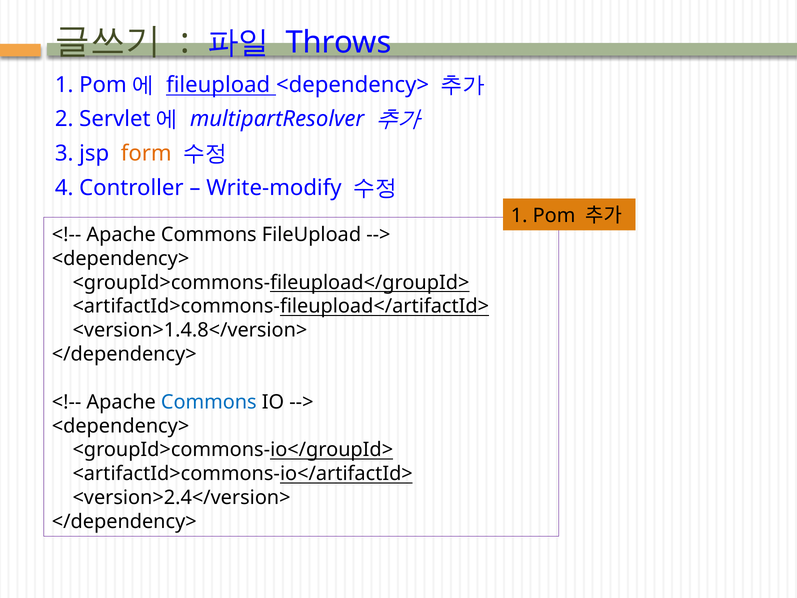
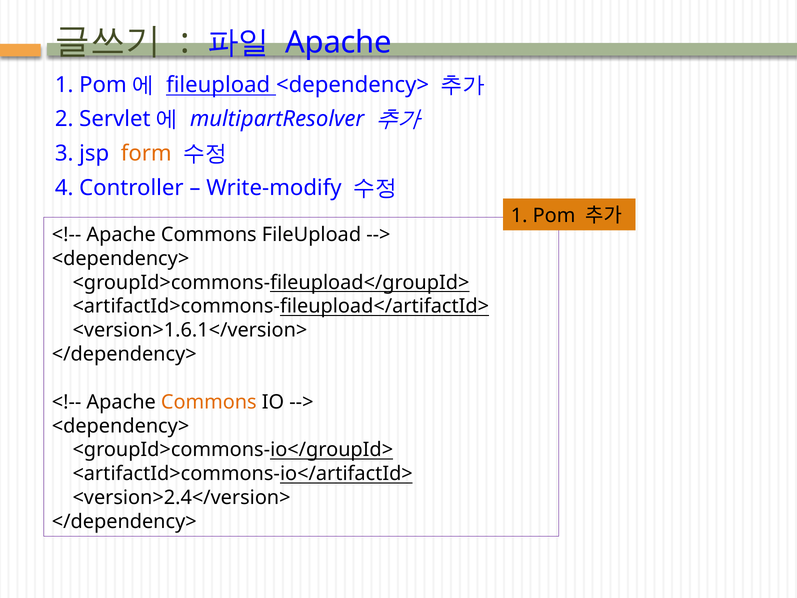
Throws: Throws -> Apache (339, 42)
<version>1.4.8</version>: <version>1.4.8</version> -> <version>1.6.1</version> (190, 330)
Commons colour: blue -> orange (209, 402)
